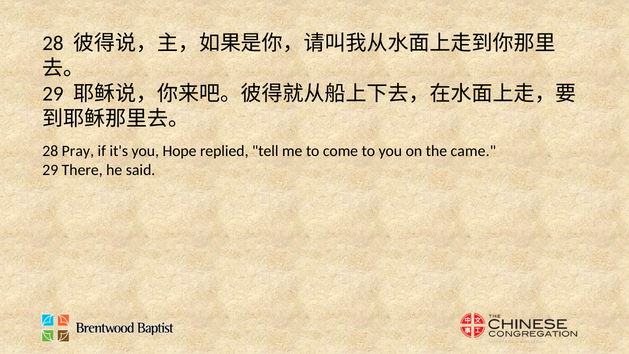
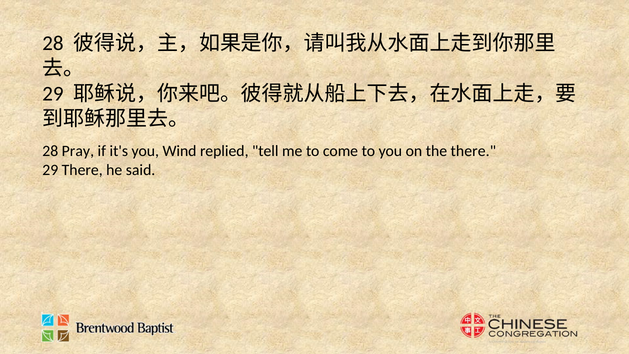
Hope: Hope -> Wind (179, 151)
the came: came -> there (473, 151)
